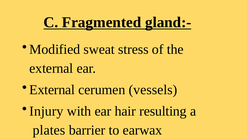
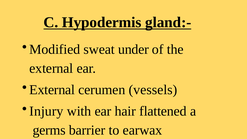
Fragmented: Fragmented -> Hypodermis (102, 22)
stress: stress -> under (133, 49)
resulting: resulting -> flattened (163, 111)
plates: plates -> germs (49, 130)
